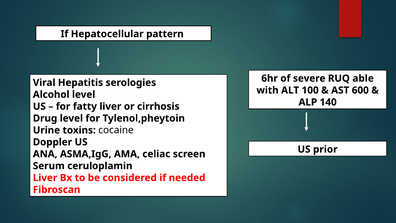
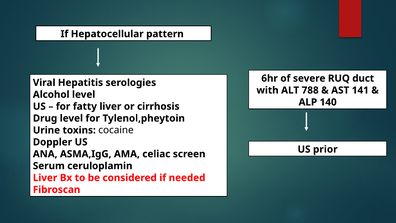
able: able -> duct (363, 78)
100: 100 -> 788 (310, 90)
600: 600 -> 141 (360, 90)
